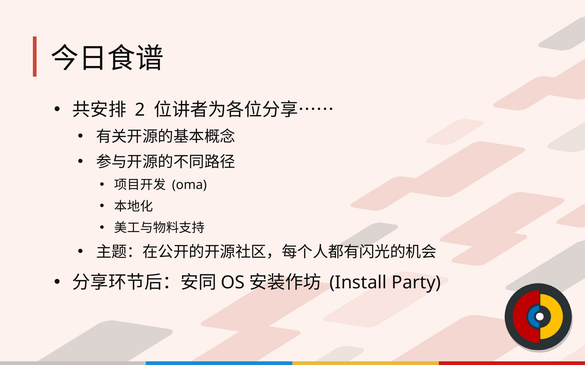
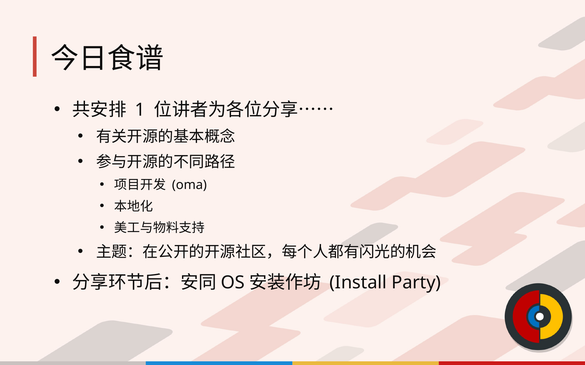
2: 2 -> 1 (140, 110)
